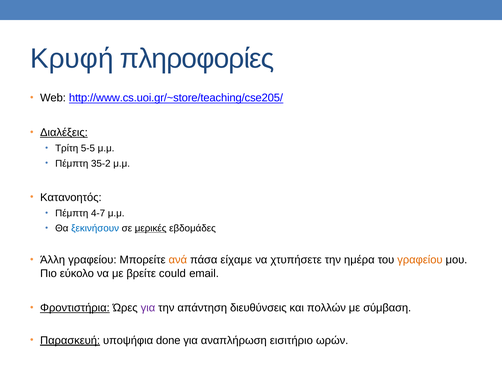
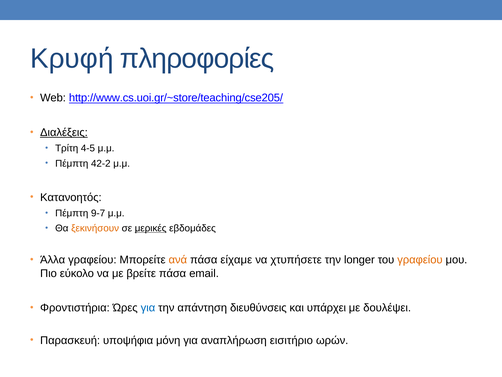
5-5: 5-5 -> 4-5 (88, 148)
35-2: 35-2 -> 42-2 (101, 163)
4-7: 4-7 -> 9-7 (98, 213)
ξεκινήσουν colour: blue -> orange (95, 228)
Άλλη: Άλλη -> Άλλα (53, 260)
ημέρα: ημέρα -> longer (359, 260)
βρείτε could: could -> πάσα (173, 273)
Φροντιστήρια underline: present -> none (75, 308)
για colour: purple -> blue (148, 308)
πολλών: πολλών -> υπάρχει (326, 308)
σύμβαση: σύμβαση -> δουλέψει (387, 308)
Παρασκευή underline: present -> none (70, 340)
done: done -> μόνη (168, 340)
